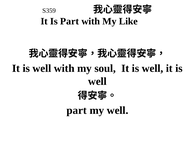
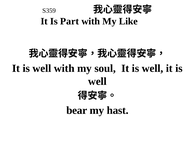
part: part -> bear (77, 110)
my well: well -> hast (118, 110)
